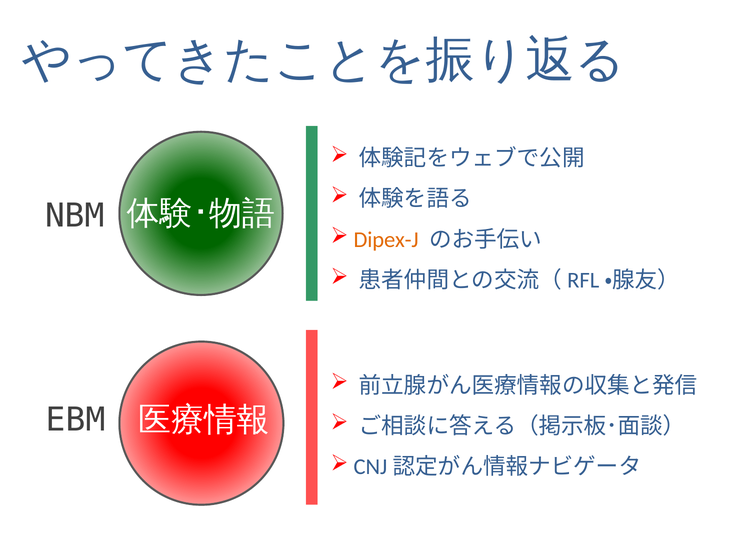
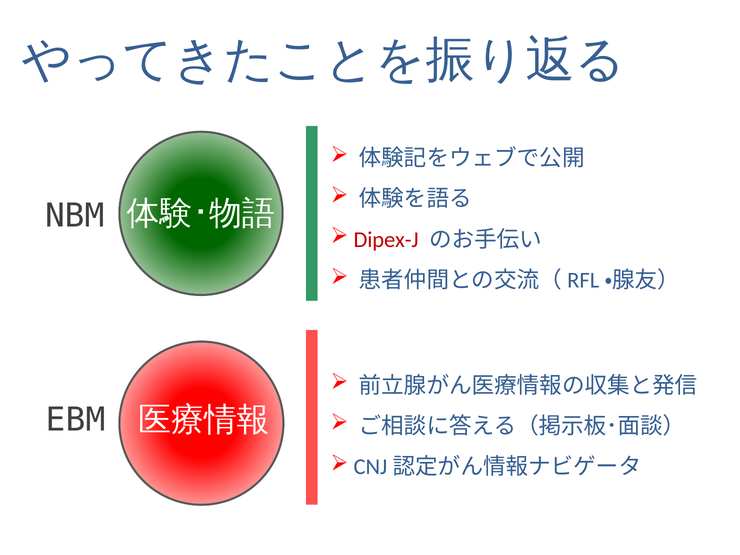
Dipex-J colour: orange -> red (386, 240)
